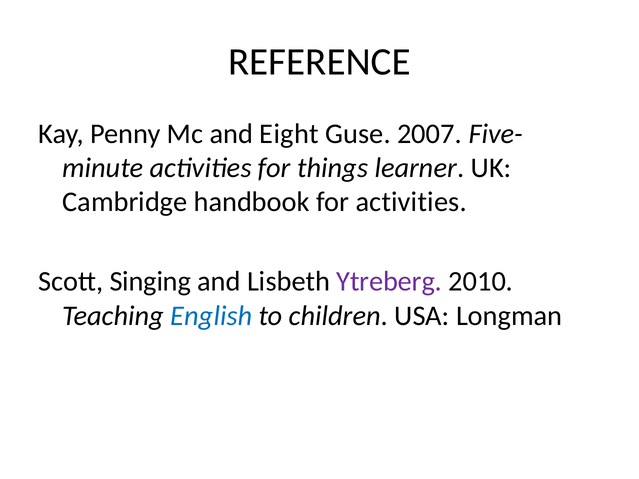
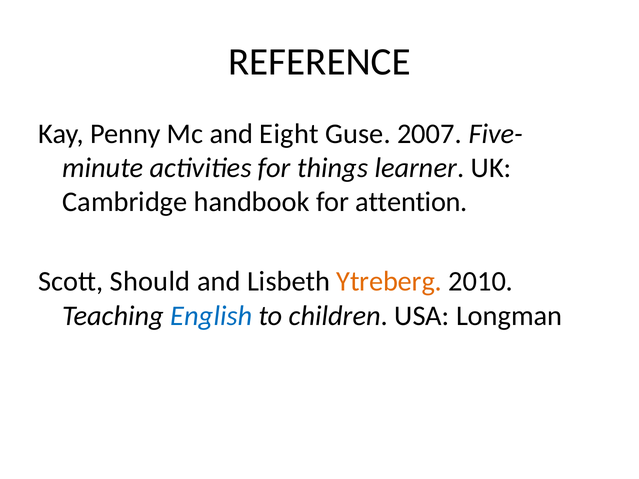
for activities: activities -> attention (411, 202)
Singing: Singing -> Should (150, 282)
Ytreberg colour: purple -> orange (389, 282)
